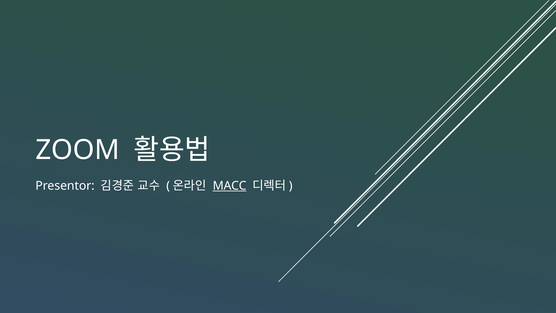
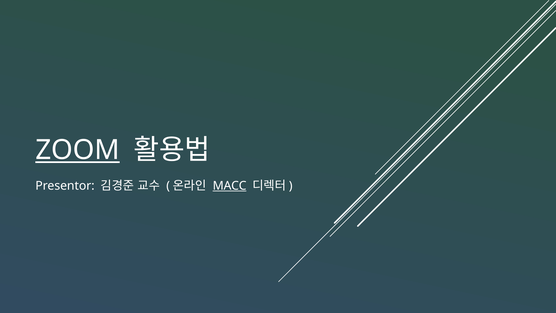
ZOOM underline: none -> present (78, 150)
